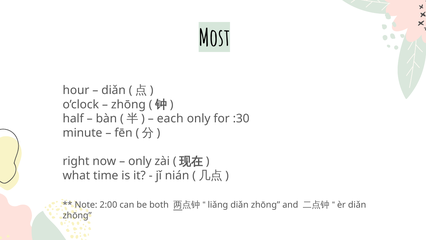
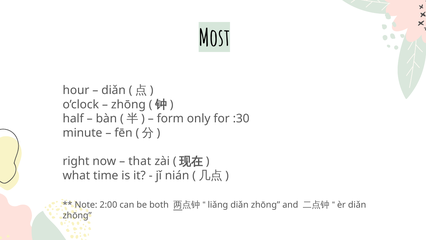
each: each -> form (170, 118)
only: only -> that (140, 161)
